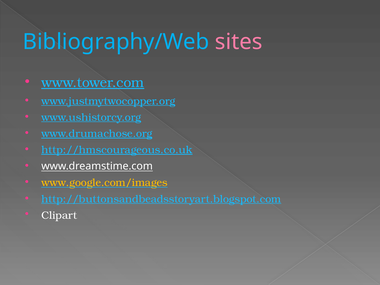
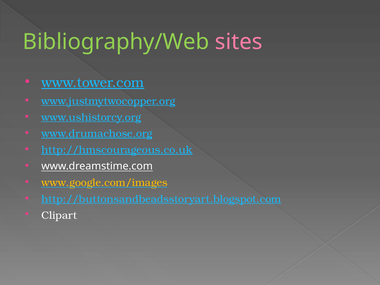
Bibliography/Web colour: light blue -> light green (116, 42)
